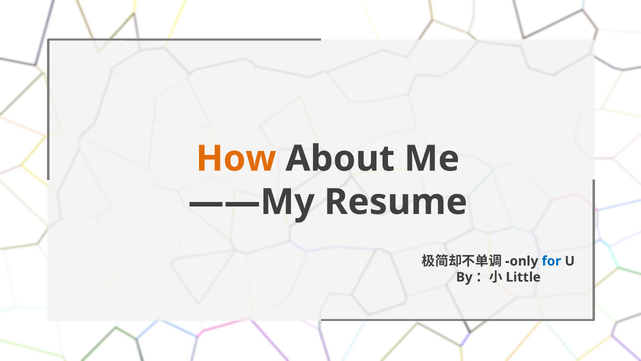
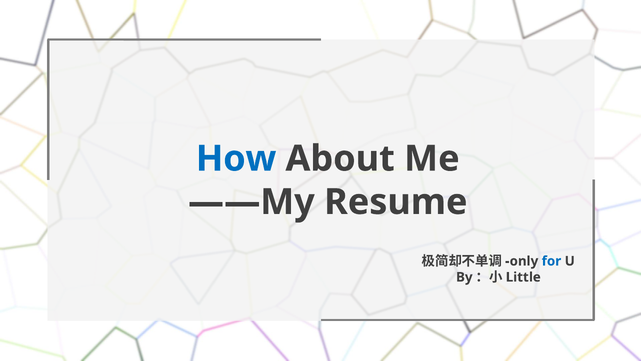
How colour: orange -> blue (236, 159)
